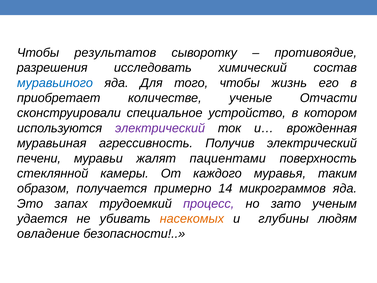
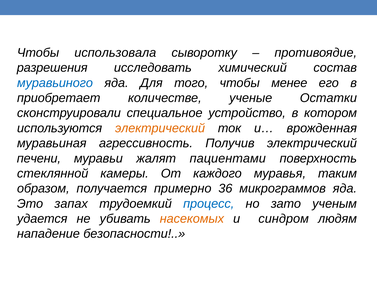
результатов: результатов -> использовала (115, 53)
жизнь: жизнь -> менее (289, 83)
Отчасти: Отчасти -> Остатки (328, 98)
электрический colour: purple -> orange (160, 128)
14: 14 -> 36 (225, 188)
процесс colour: purple -> blue (209, 203)
глубины: глубины -> синдром (284, 219)
овладение: овладение -> нападение (48, 234)
